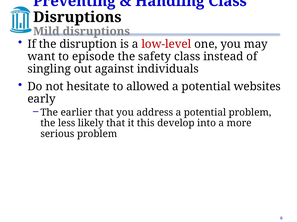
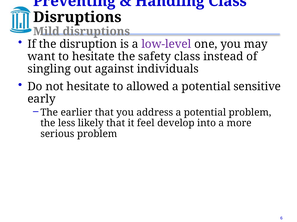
low-level colour: red -> purple (166, 44)
to episode: episode -> hesitate (93, 57)
websites: websites -> sensitive (257, 87)
this: this -> feel (146, 124)
